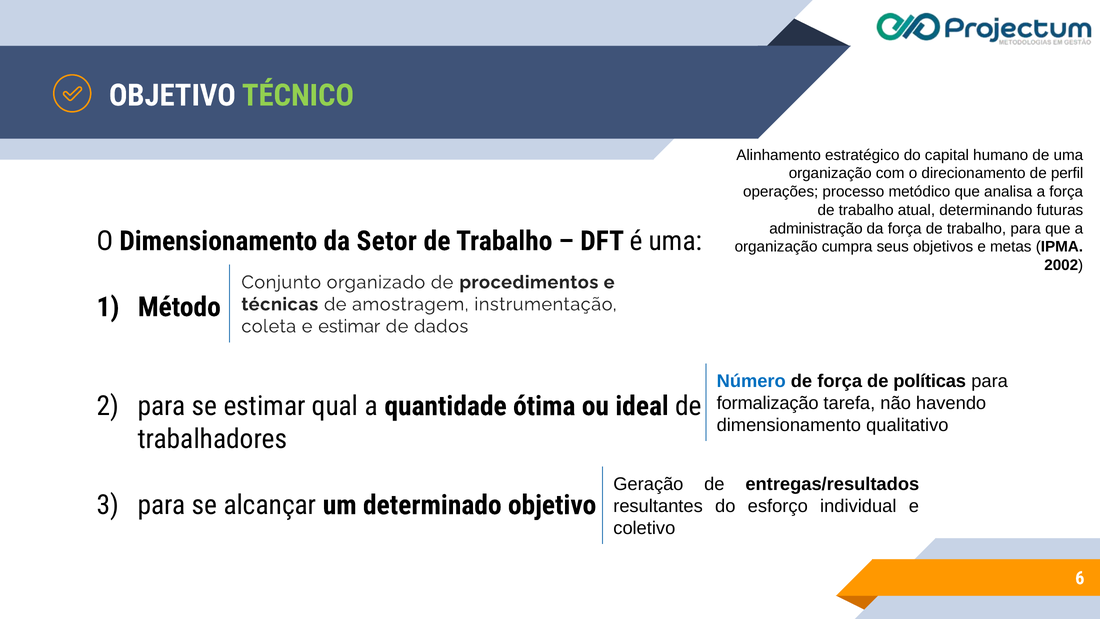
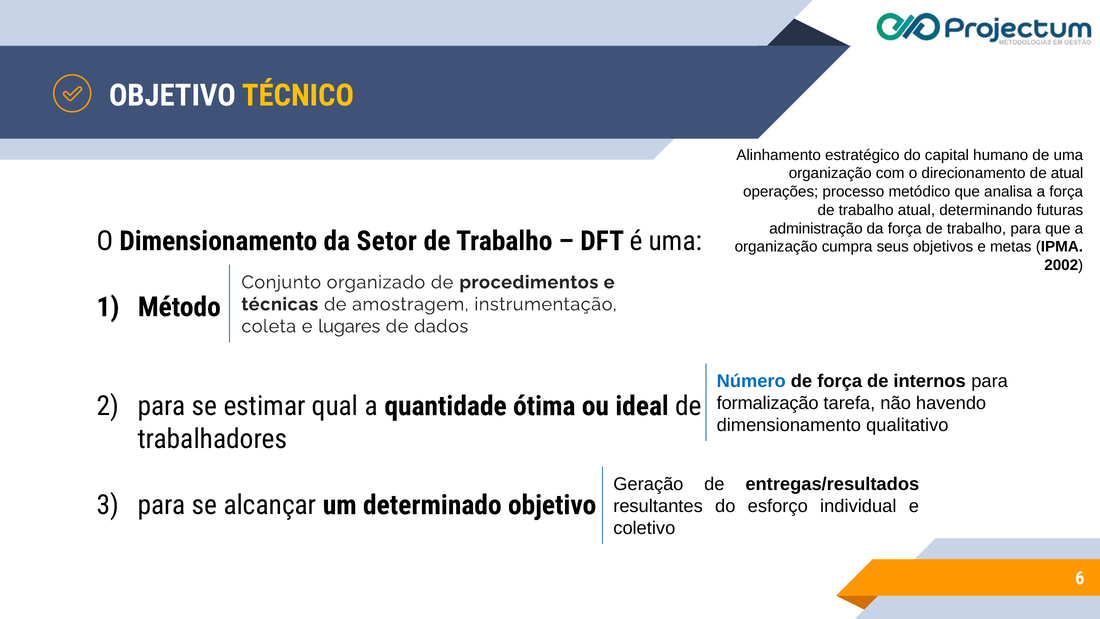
TÉCNICO colour: light green -> yellow (298, 95)
de perfil: perfil -> atual (1067, 173)
e estimar: estimar -> lugares (349, 326)
políticas: políticas -> internos (930, 381)
